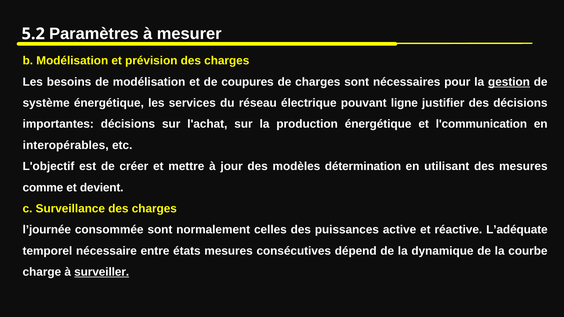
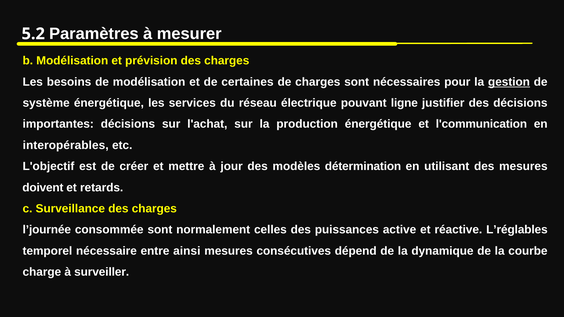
coupures: coupures -> certaines (247, 82)
comme: comme -> doivent (43, 188)
devient: devient -> retards (102, 188)
L’adéquate: L’adéquate -> L’réglables (517, 230)
états: états -> ainsi (187, 251)
surveiller underline: present -> none (102, 272)
